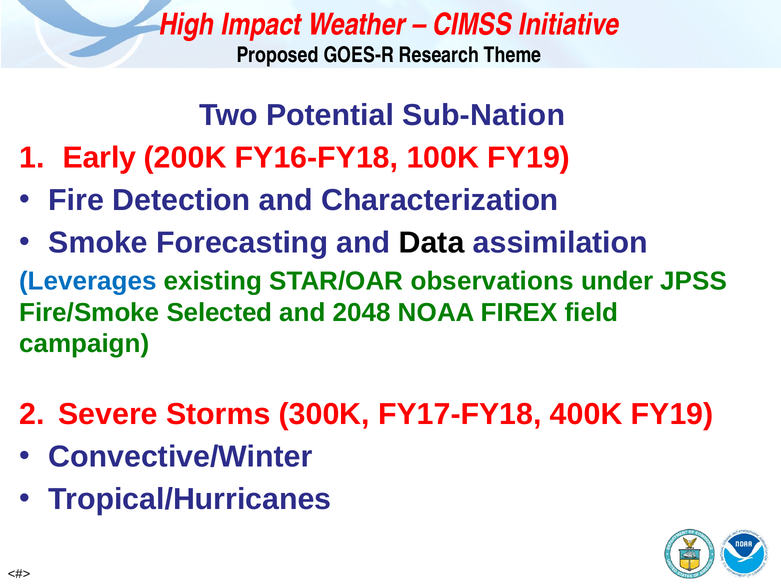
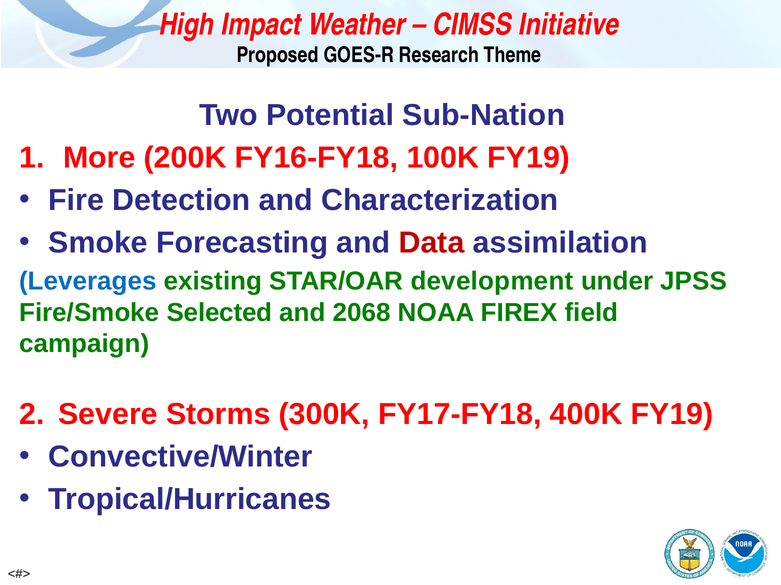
Early: Early -> More (99, 158)
Data colour: black -> red (432, 243)
observations: observations -> development (492, 282)
2048: 2048 -> 2068 (362, 313)
